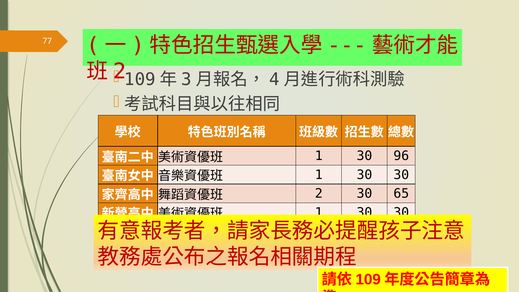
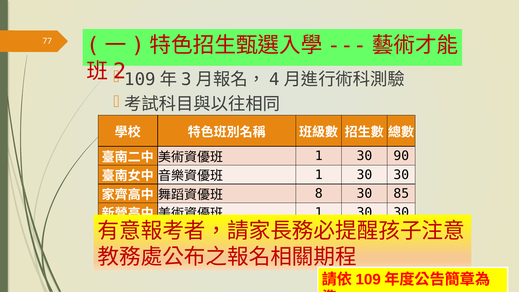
96: 96 -> 90 (401, 156)
2: 2 -> 8 (319, 194)
65: 65 -> 85 (401, 194)
